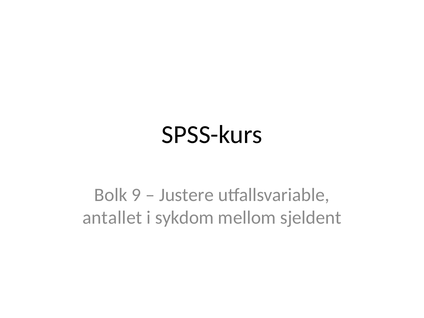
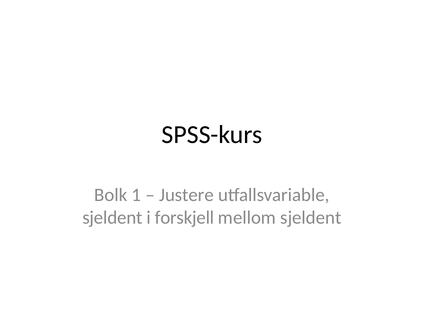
9: 9 -> 1 (136, 195)
antallet: antallet -> sjeldent (112, 218)
sykdom: sykdom -> forskjell (185, 218)
